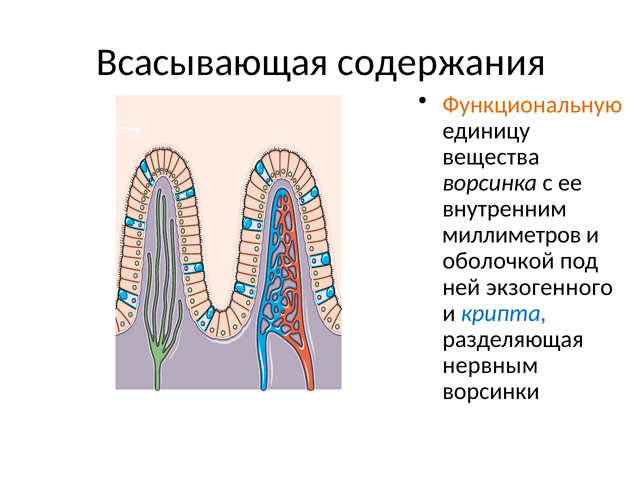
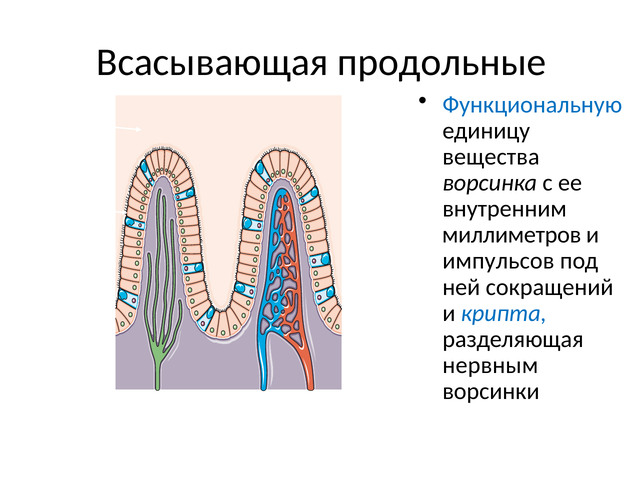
содержания: содержания -> продольные (442, 62)
Функциональную colour: orange -> blue (532, 105)
оболочкой: оболочкой -> импульсов (498, 261)
экзогенного: экзогенного -> сокращений (550, 287)
